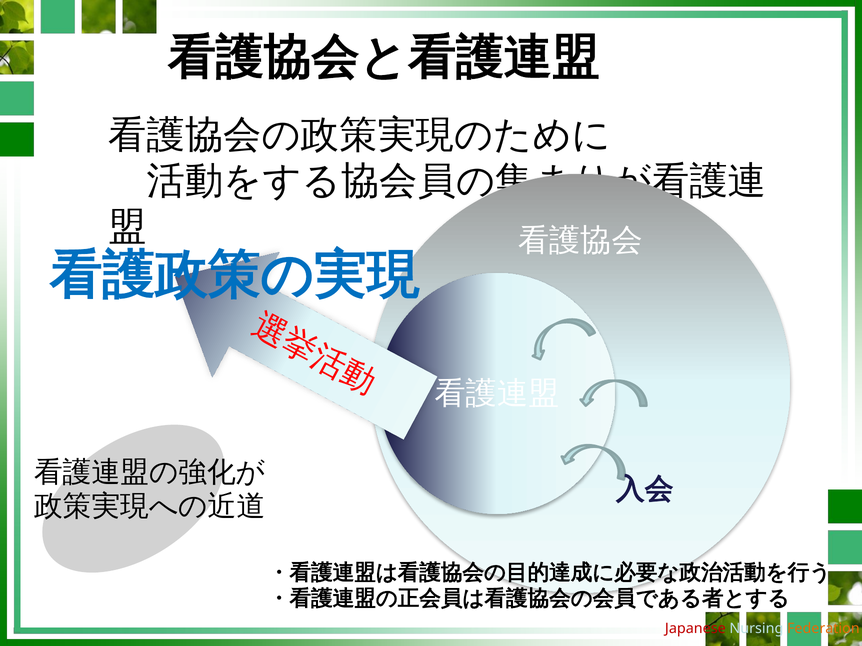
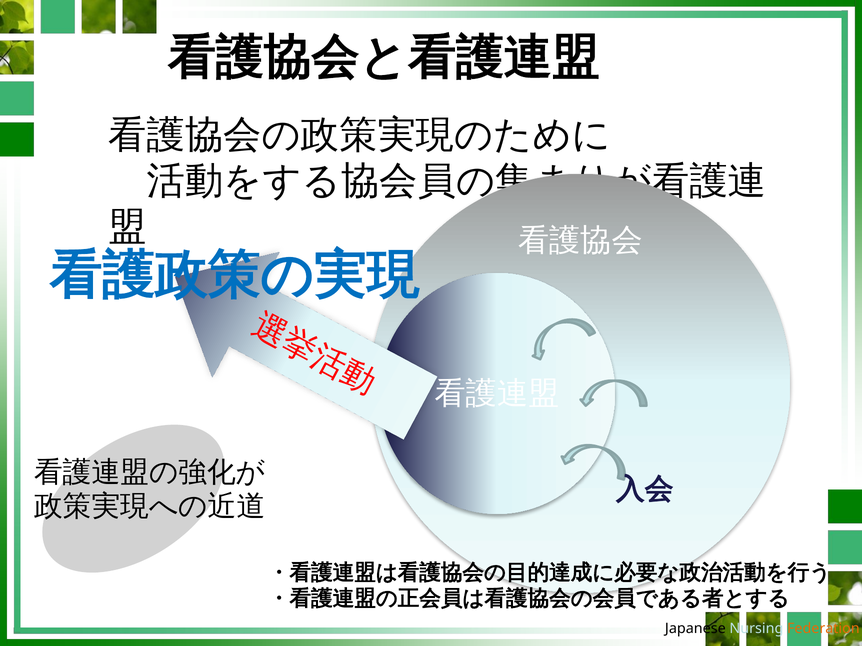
Japanese colour: red -> black (695, 629)
